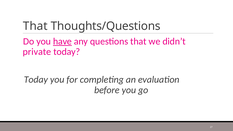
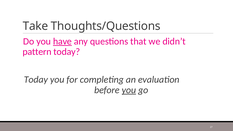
That: That -> Take (35, 26)
private: private -> pattern (37, 52)
you underline: none -> present (129, 90)
